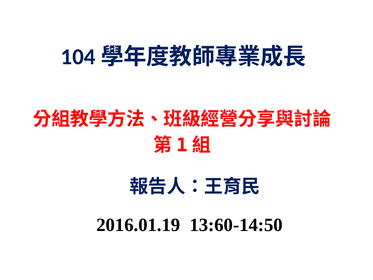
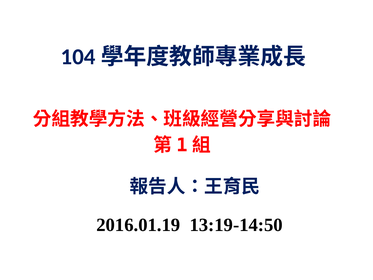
13:60-14:50: 13:60-14:50 -> 13:19-14:50 (236, 225)
